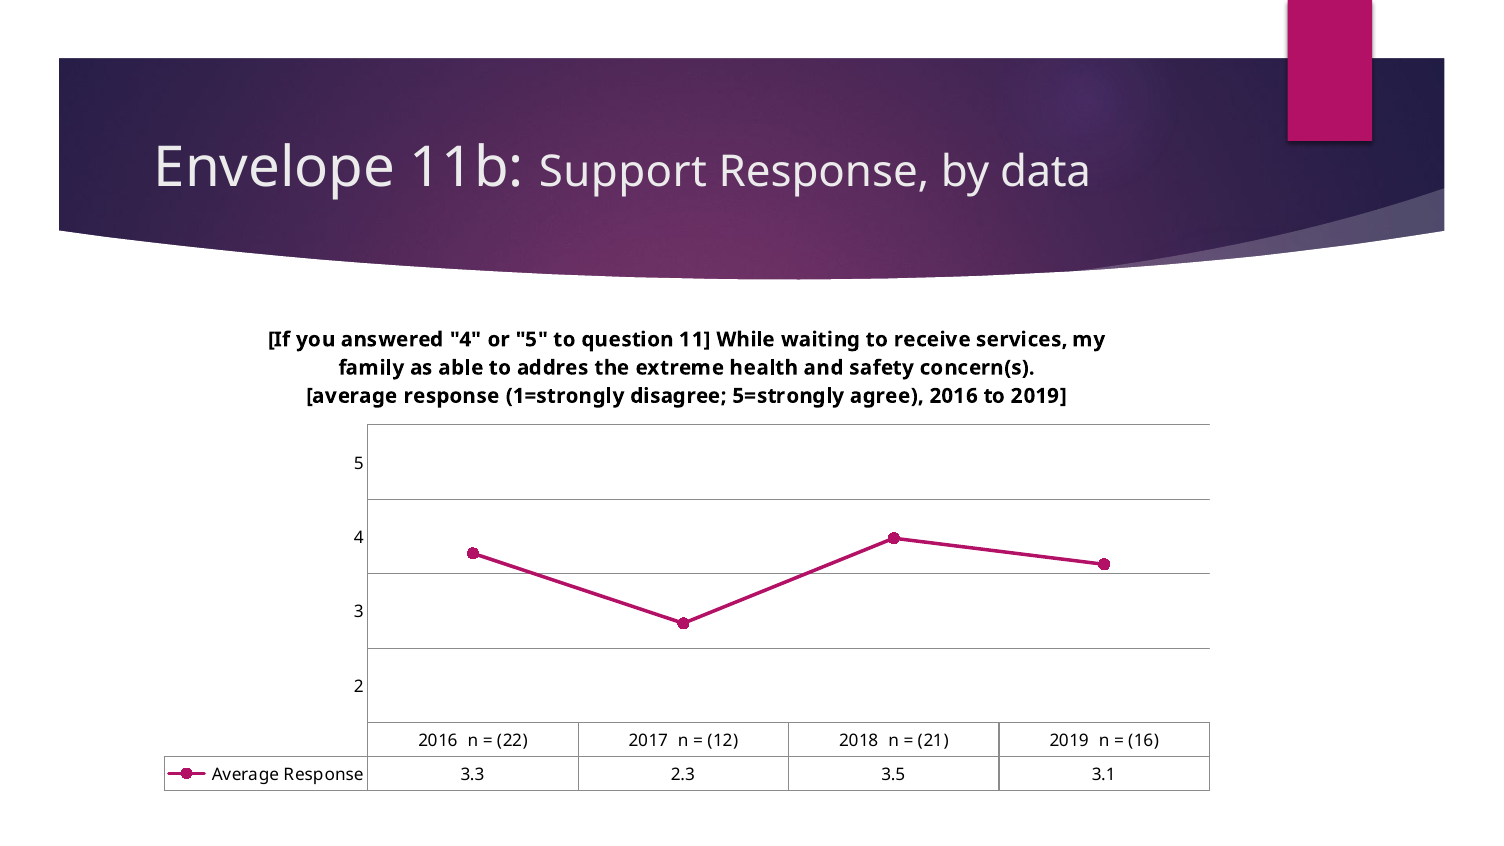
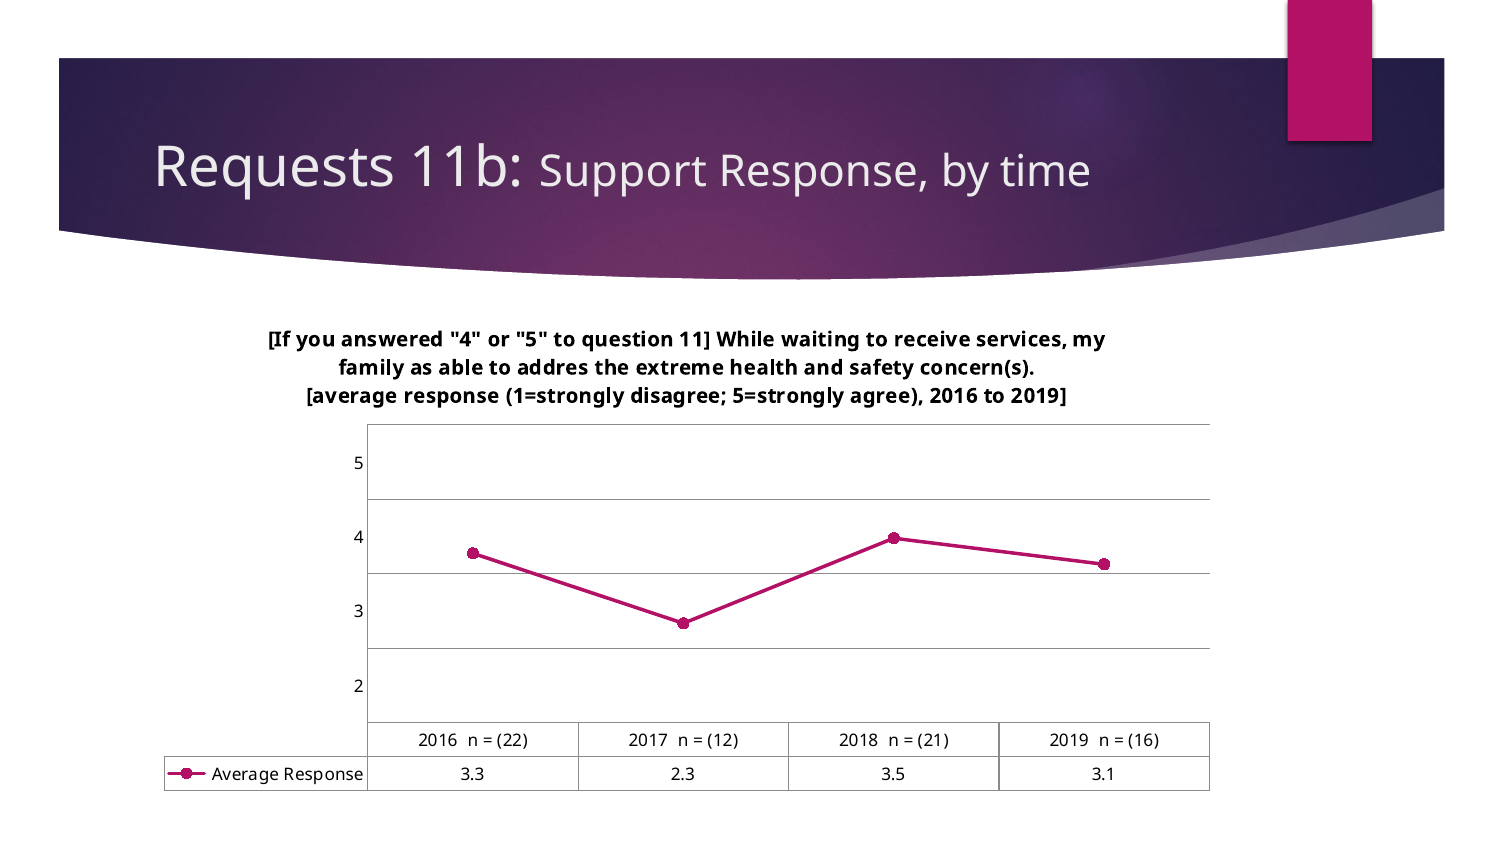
Envelope: Envelope -> Requests (274, 168)
data: data -> time (1046, 172)
